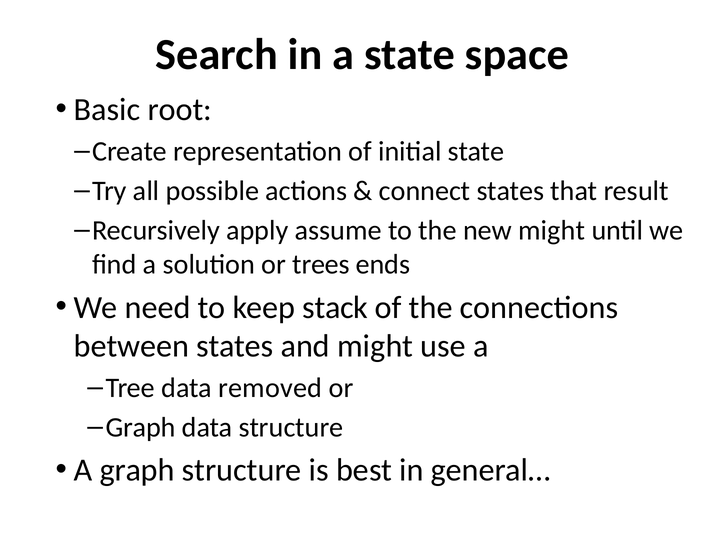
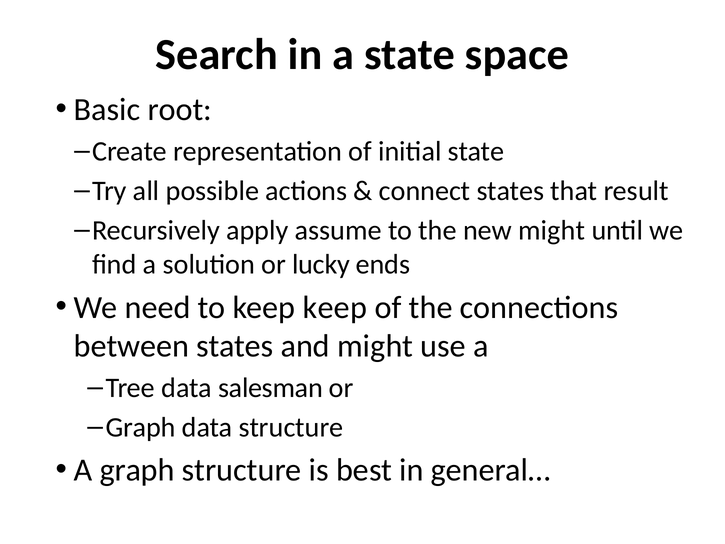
trees: trees -> lucky (321, 264)
keep stack: stack -> keep (335, 307)
removed: removed -> salesman (270, 388)
